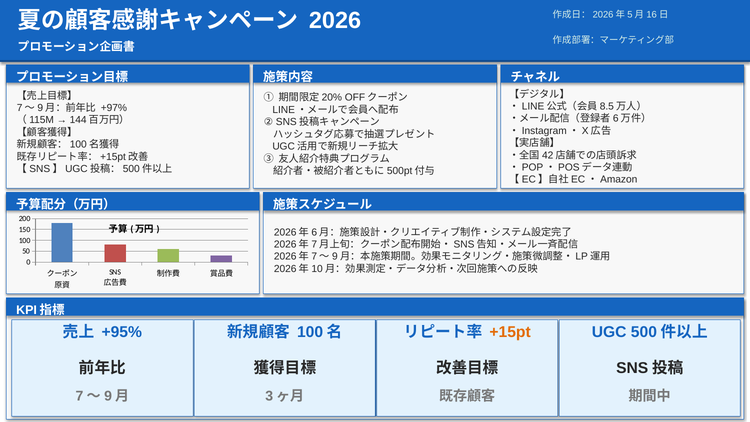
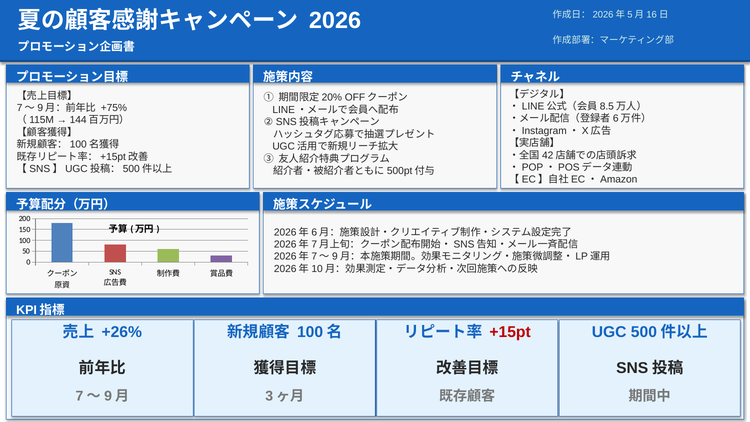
+97%: +97% -> +75% (114, 108)
+95%: +95% -> +26% (122, 332)
+15pt colour: orange -> red (510, 332)
